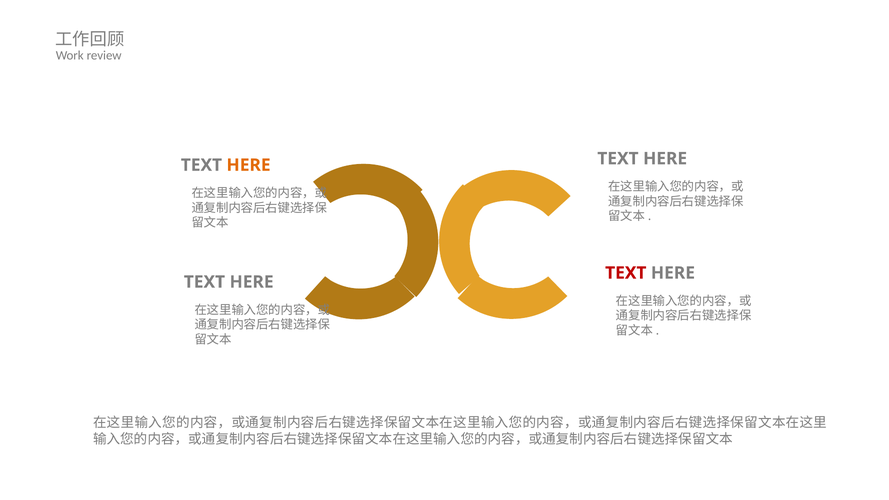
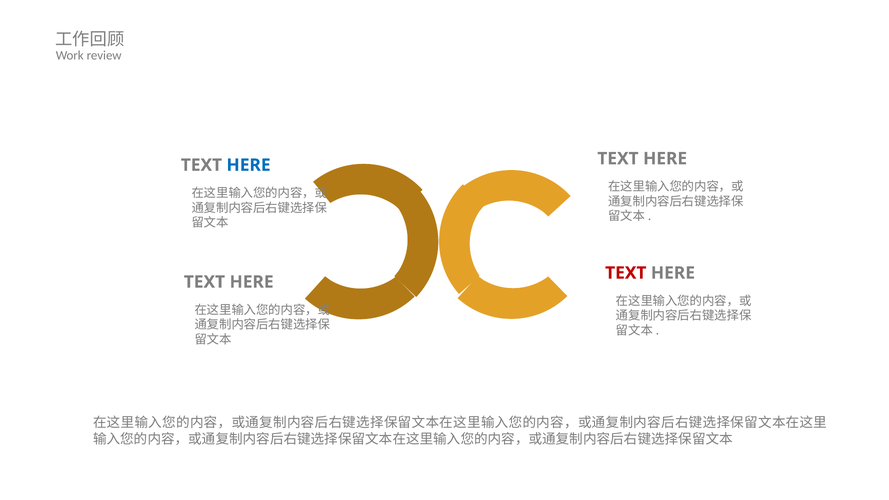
HERE colour: orange -> blue (249, 165)
